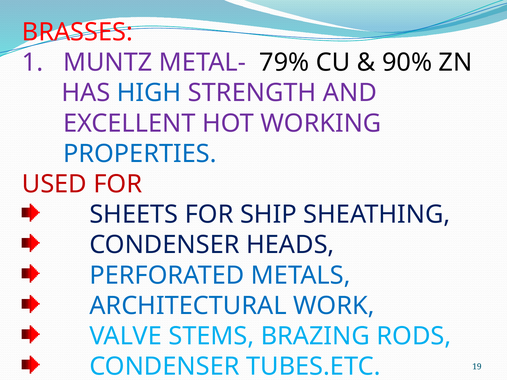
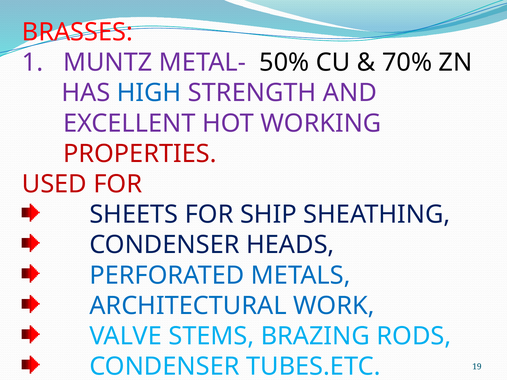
79%: 79% -> 50% (284, 63)
90%: 90% -> 70% (407, 63)
PROPERTIES colour: blue -> red (140, 154)
